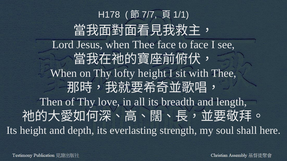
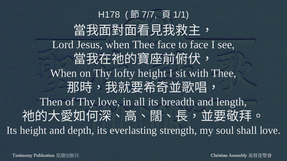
shall here: here -> love (270, 131)
